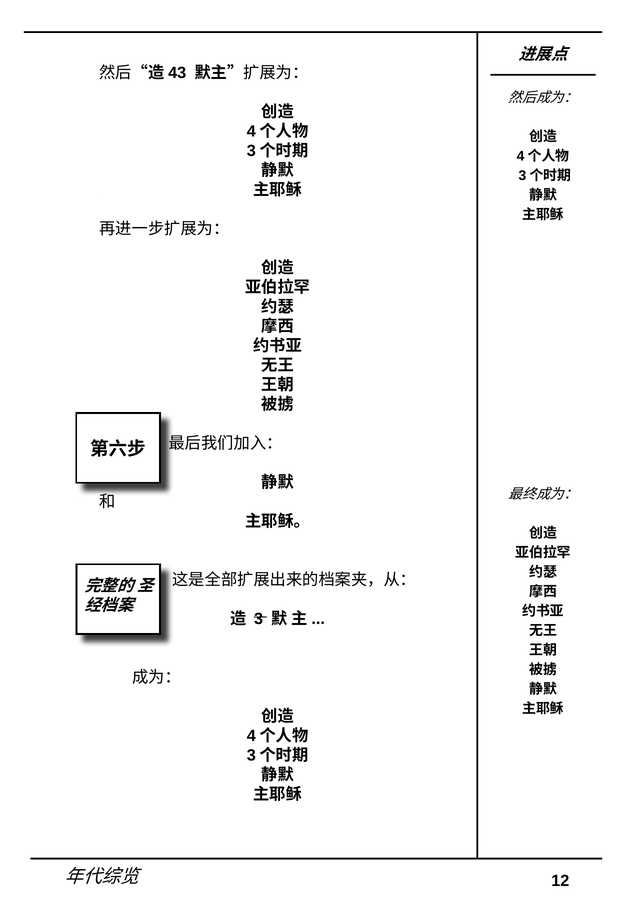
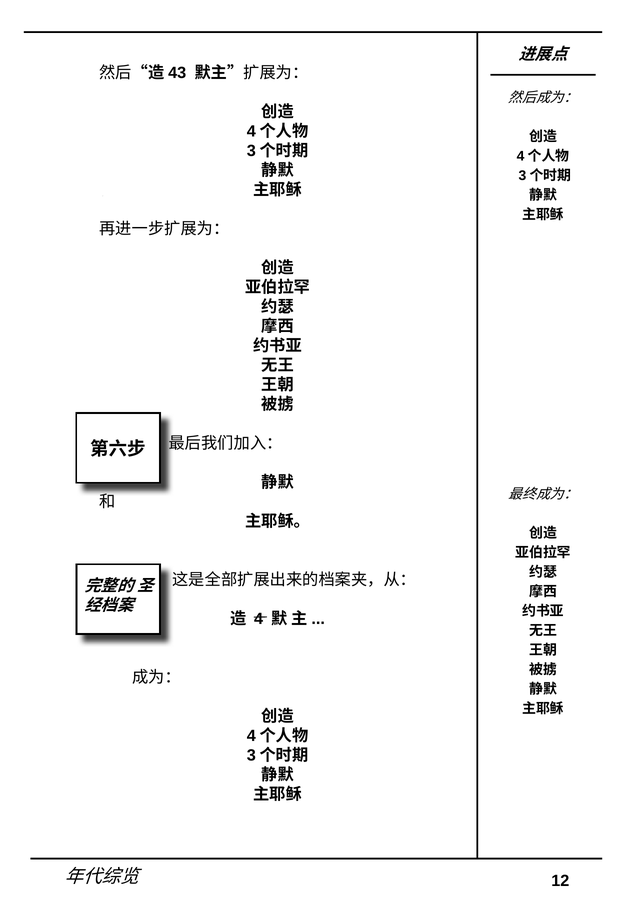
3: 3 -> 4 (259, 619)
